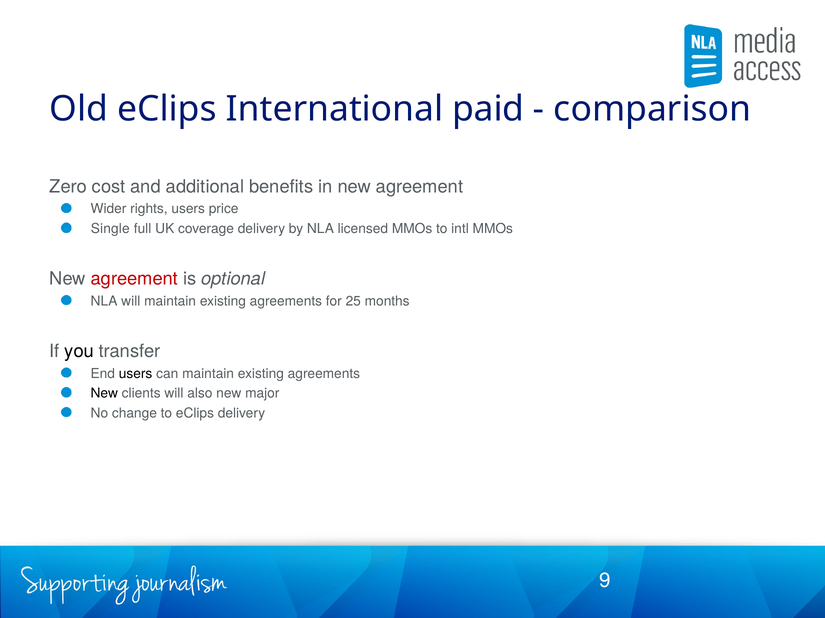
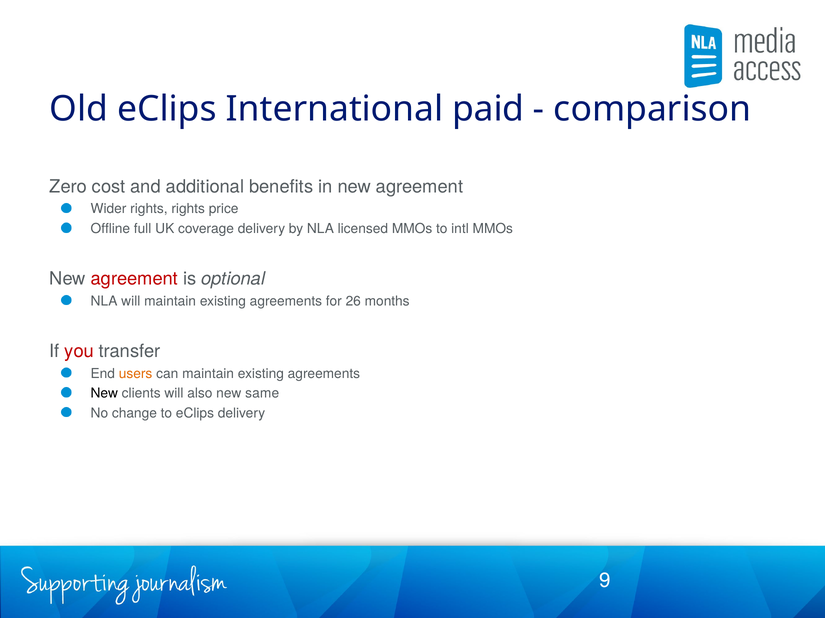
rights users: users -> rights (188, 209)
Single: Single -> Offline (110, 229)
25: 25 -> 26 (353, 301)
you colour: black -> red (79, 352)
users colour: black -> orange (136, 374)
major: major -> same (262, 394)
